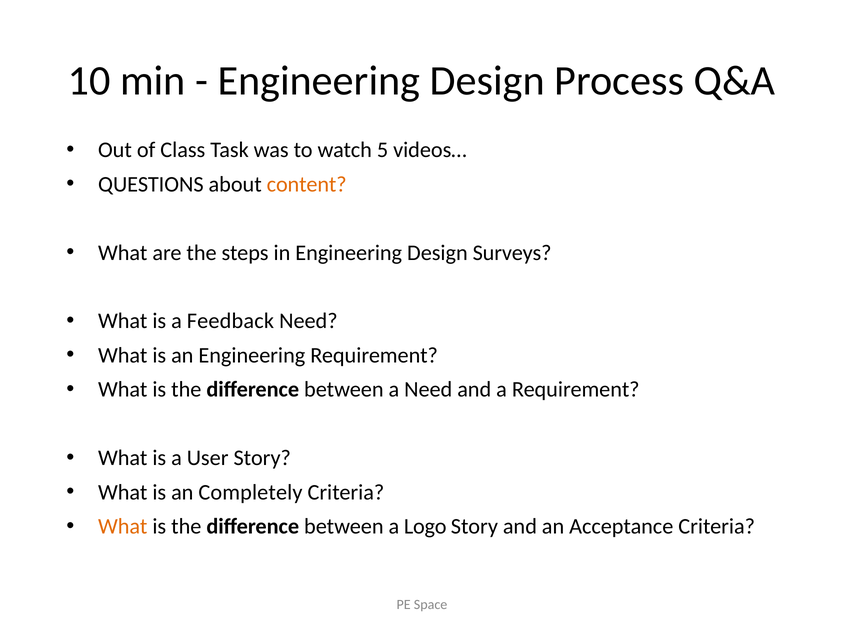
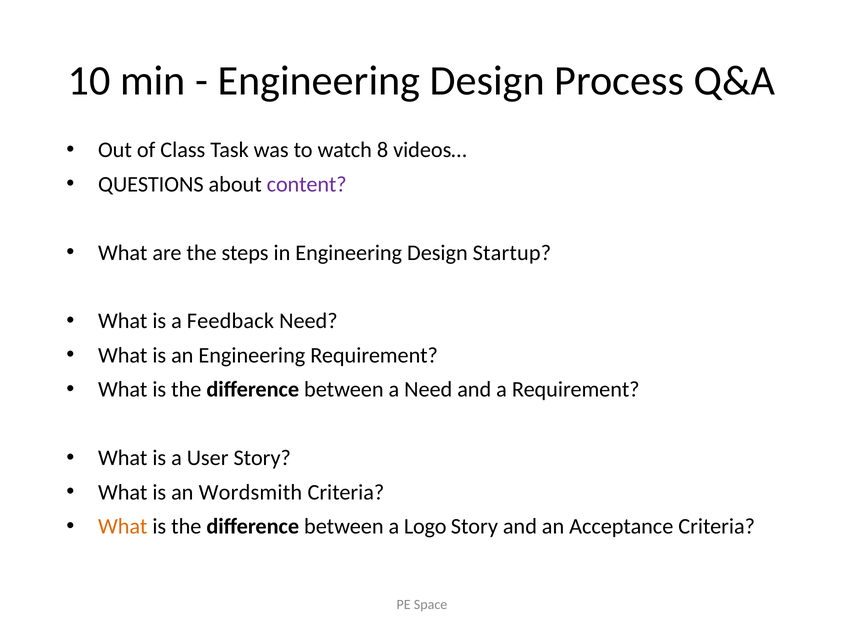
5: 5 -> 8 (383, 150)
content colour: orange -> purple (307, 184)
Surveys: Surveys -> Startup (512, 253)
Completely: Completely -> Wordsmith (250, 492)
